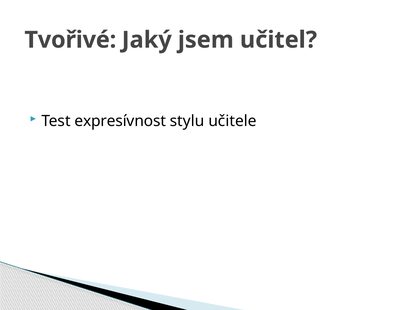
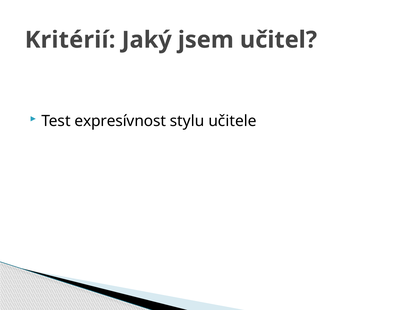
Tvořivé: Tvořivé -> Kritérií (70, 40)
